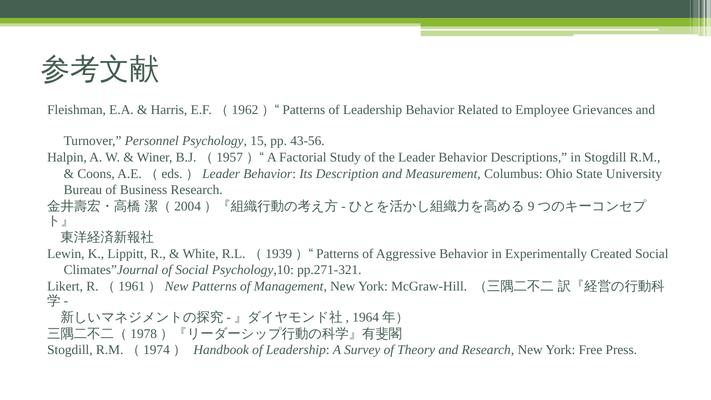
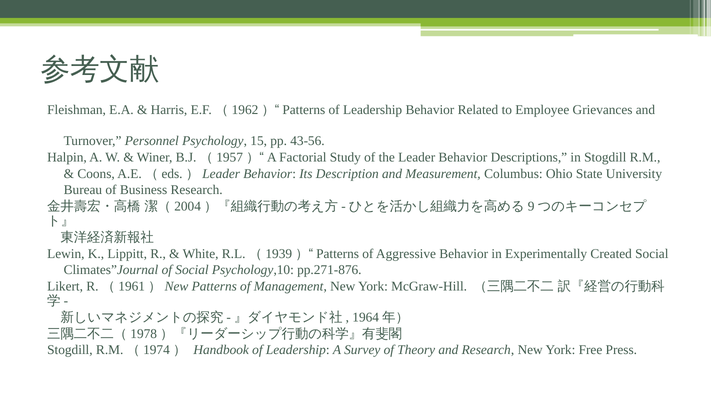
pp.271-321: pp.271-321 -> pp.271-876 (329, 270)
